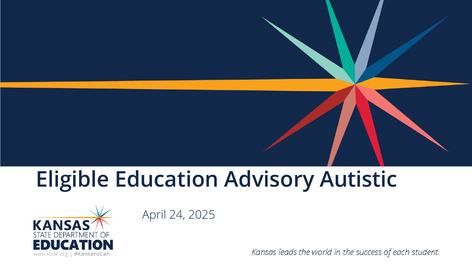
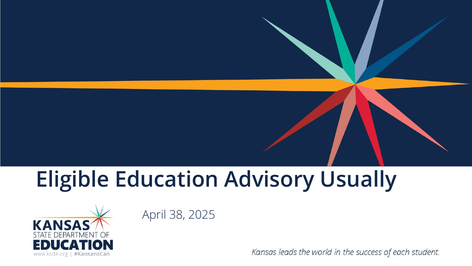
Autistic: Autistic -> Usually (358, 179)
24: 24 -> 38 (177, 214)
